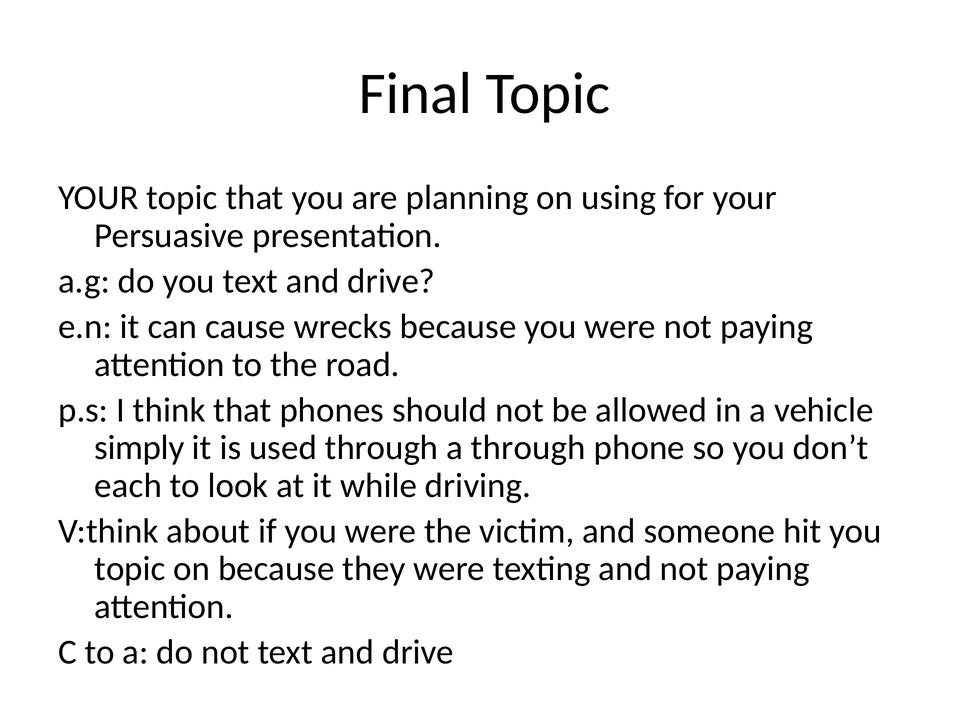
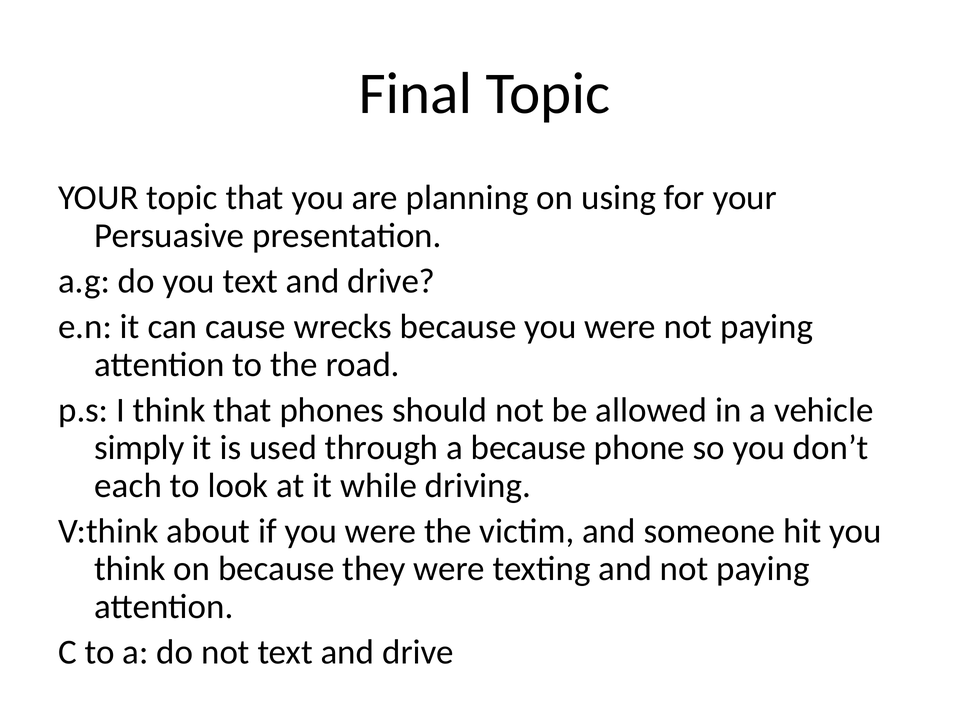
a through: through -> because (529, 448)
topic: topic -> think (130, 569)
